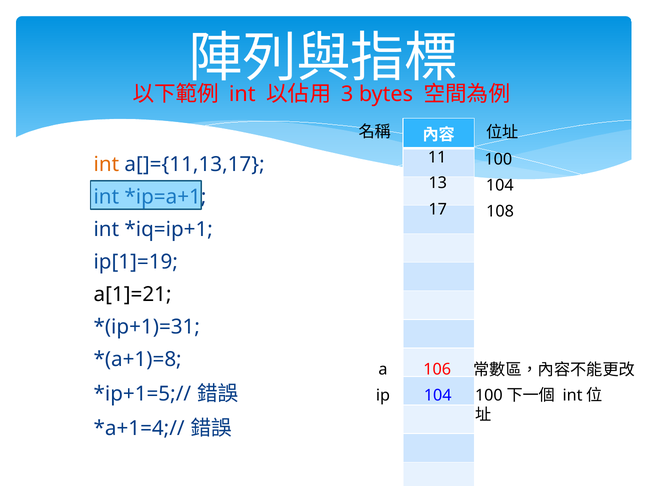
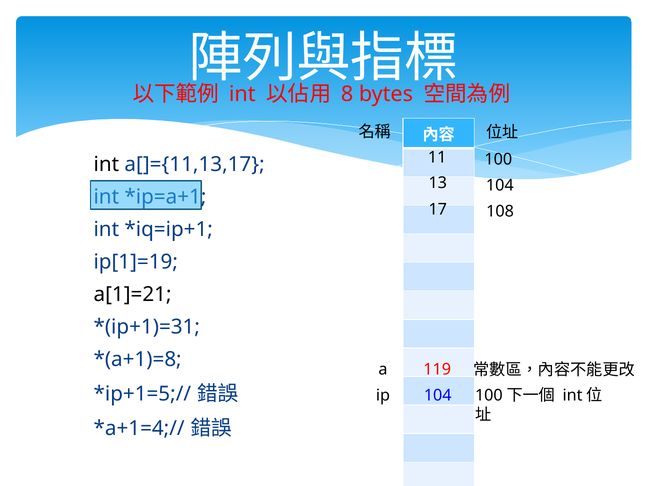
3: 3 -> 8 (347, 94)
int colour: orange -> black (106, 164)
106: 106 -> 119 (437, 369)
